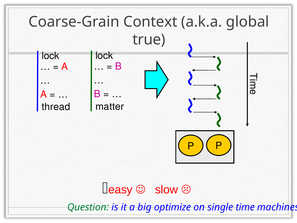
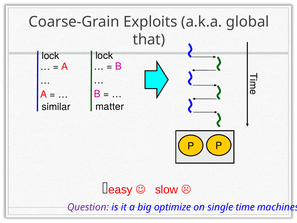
Context: Context -> Exploits (150, 22)
true: true -> that (149, 40)
thread: thread -> similar (56, 107)
Question colour: green -> purple (88, 207)
